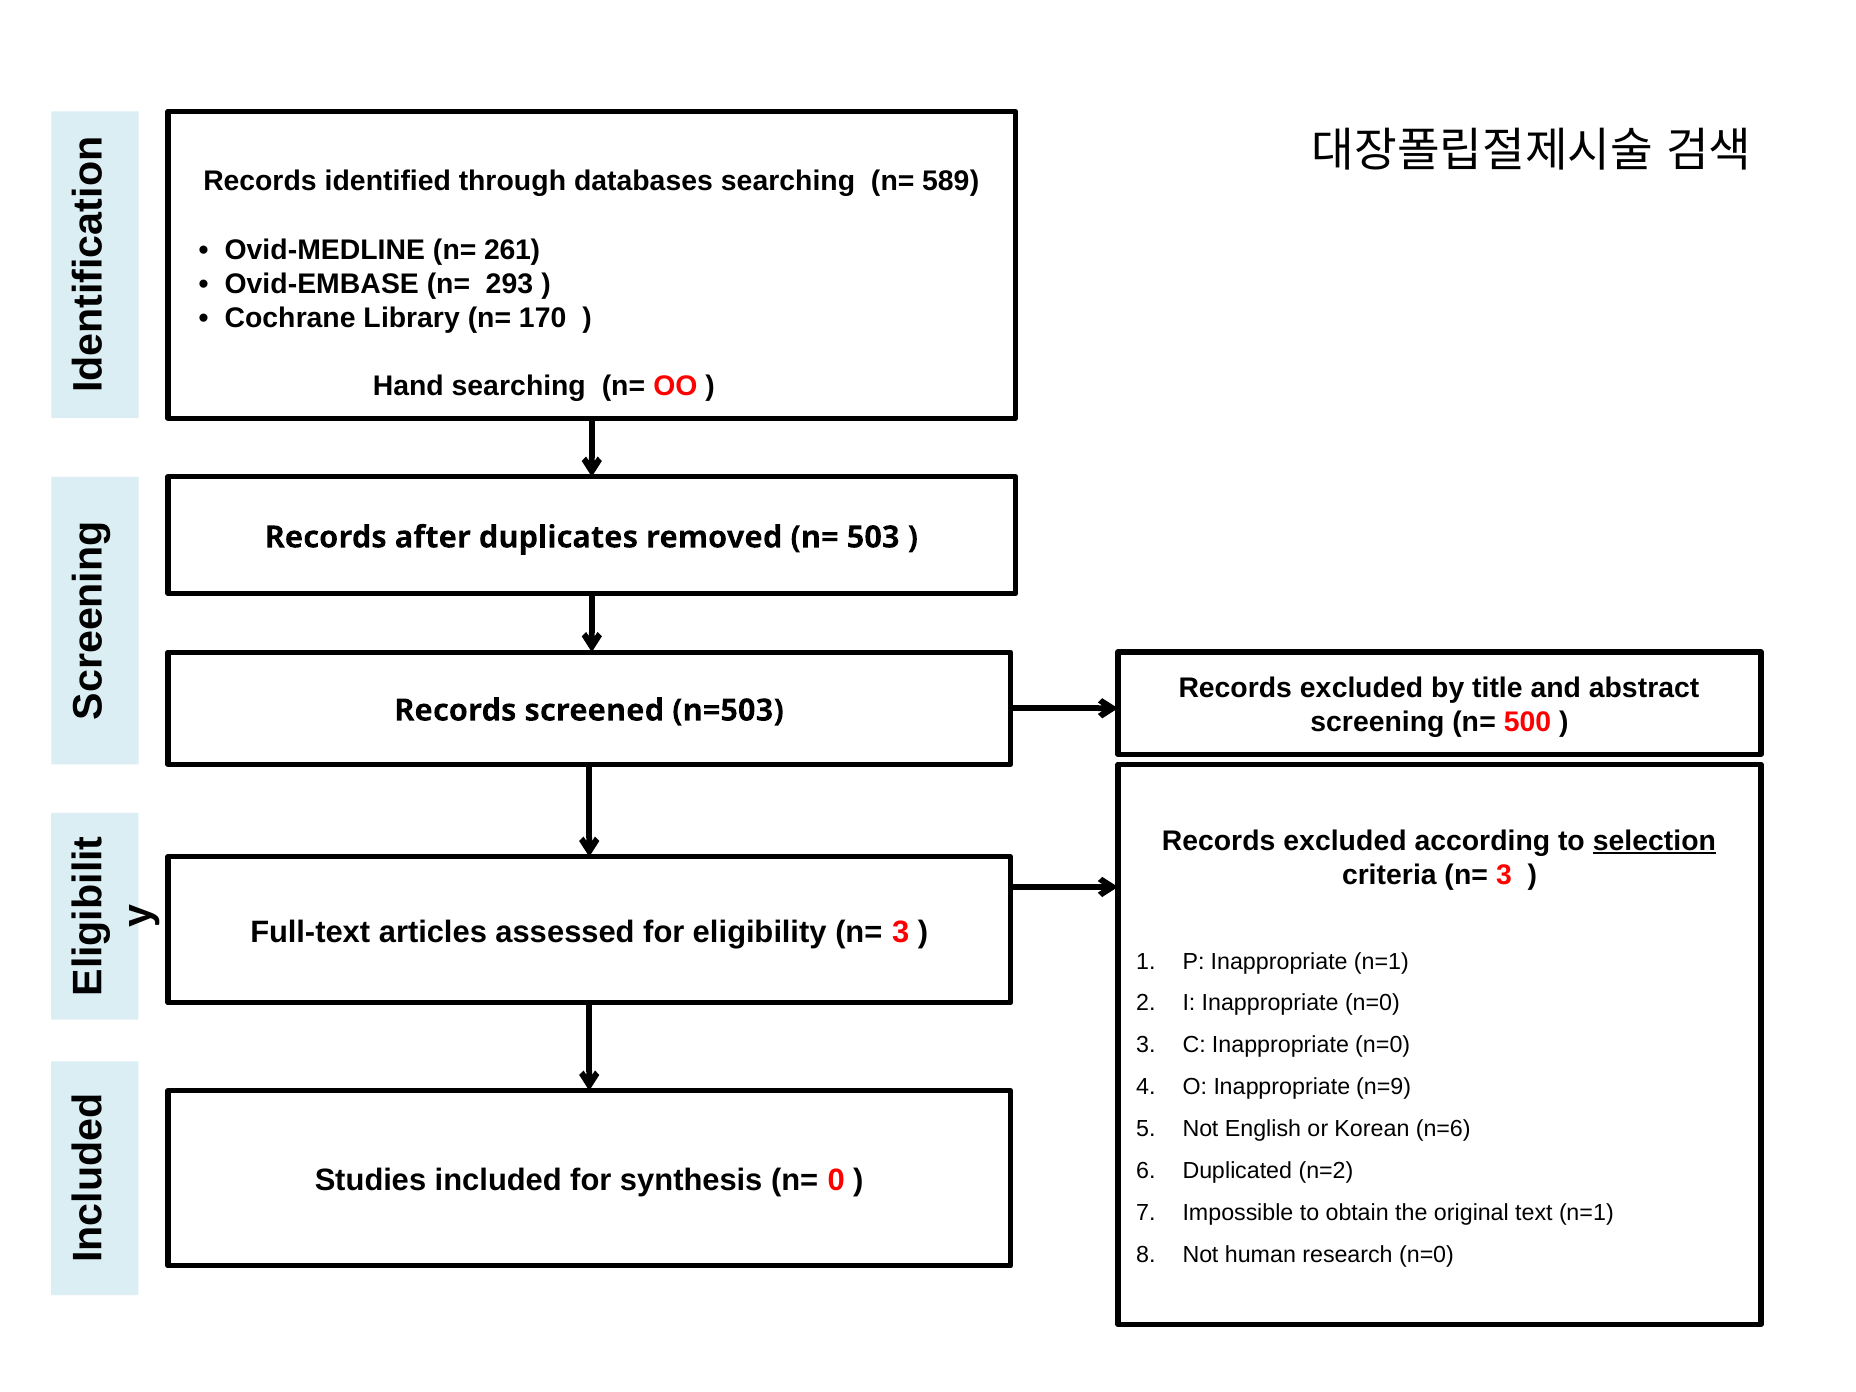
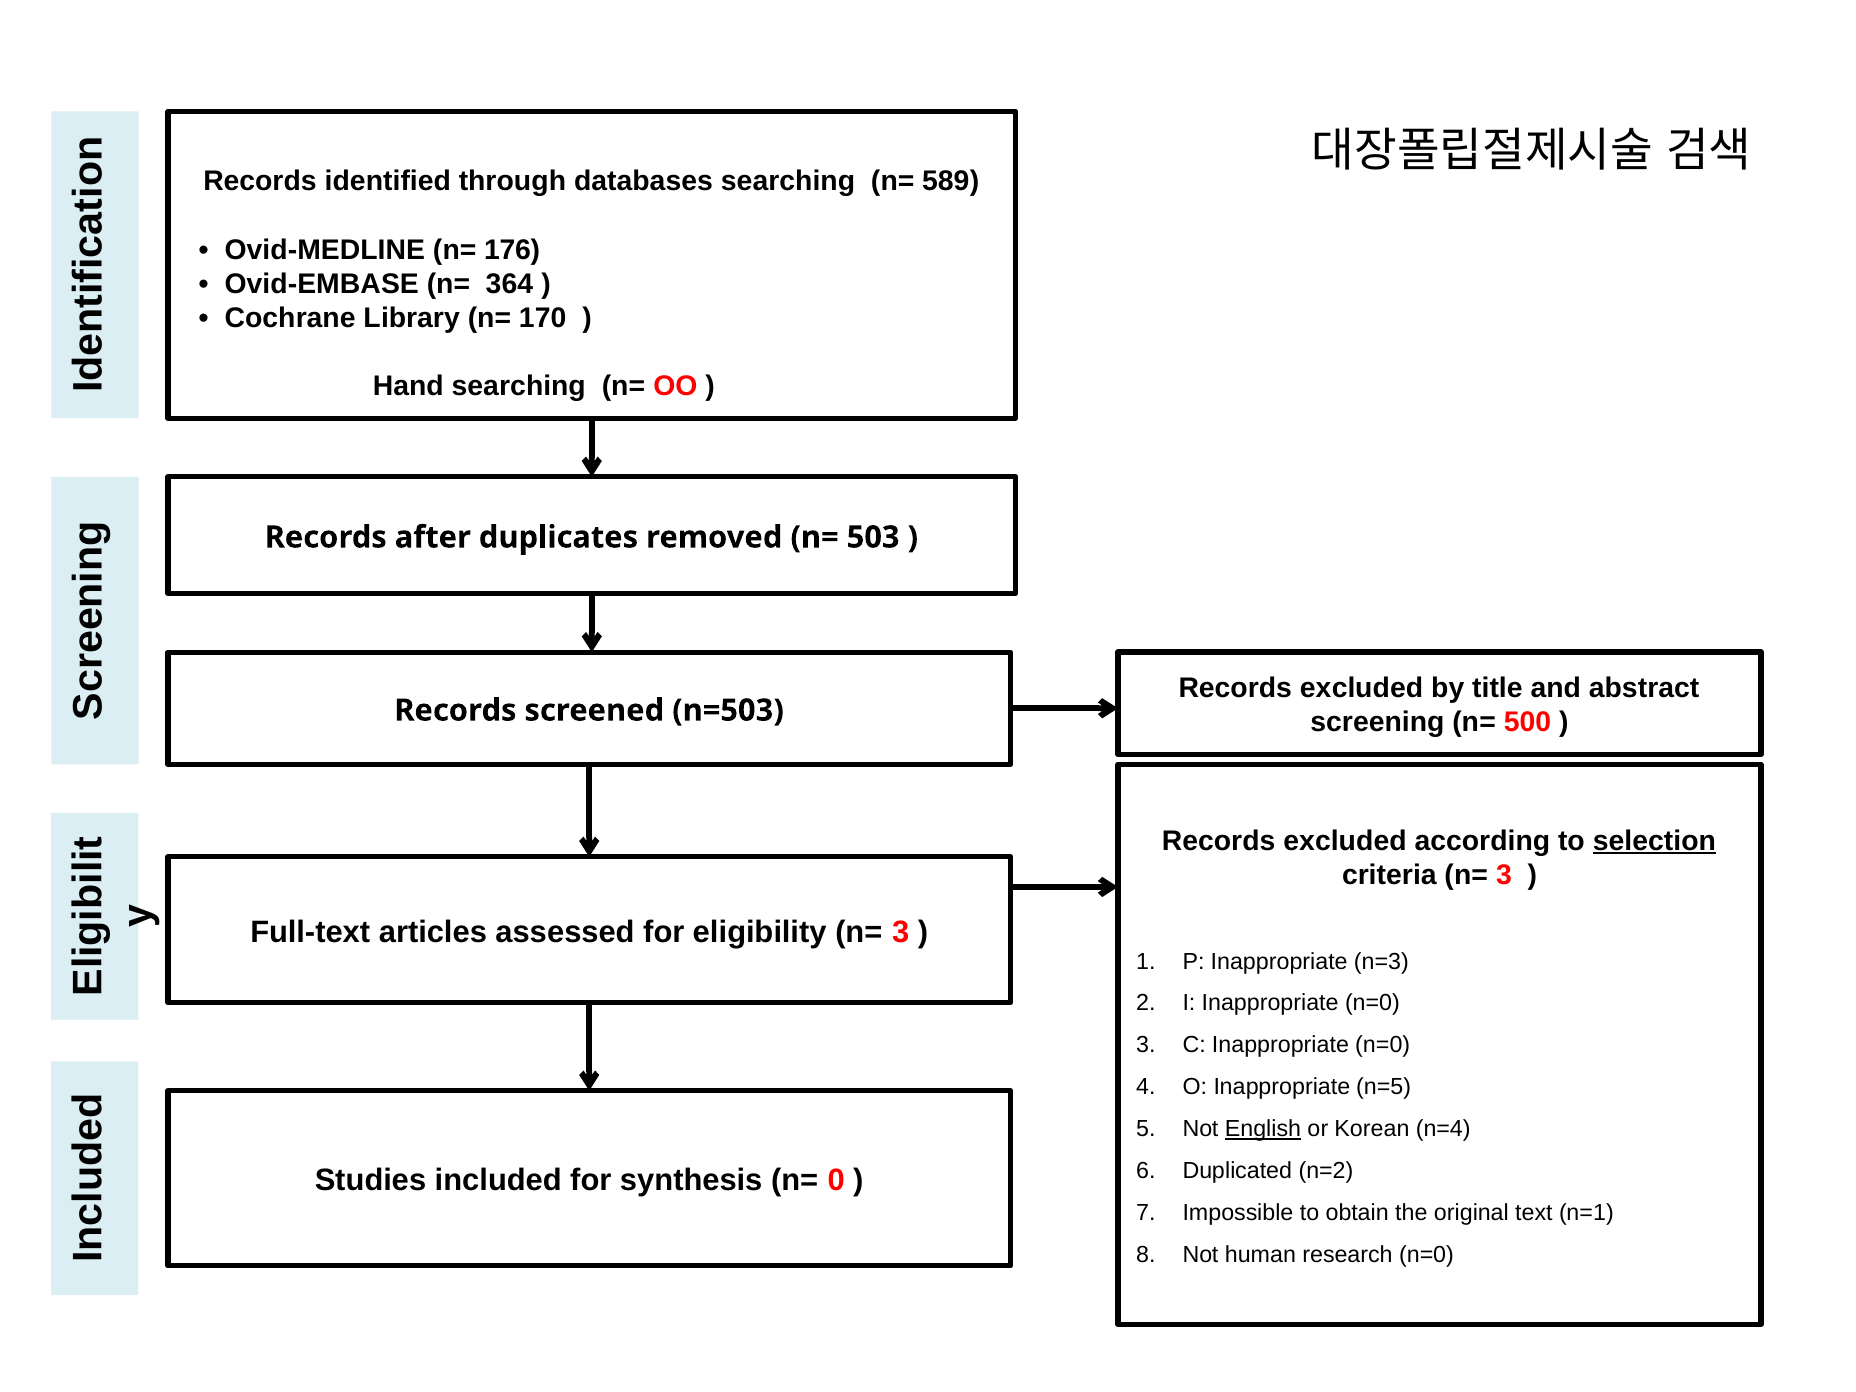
261: 261 -> 176 (512, 250)
293: 293 -> 364 (509, 284)
Inappropriate n=1: n=1 -> n=3 (1381, 961)
n=9: n=9 -> n=5 (1384, 1087)
English underline: none -> present (1263, 1129)
n=6: n=6 -> n=4 (1443, 1129)
